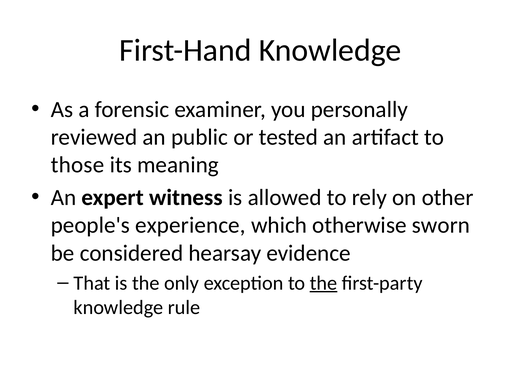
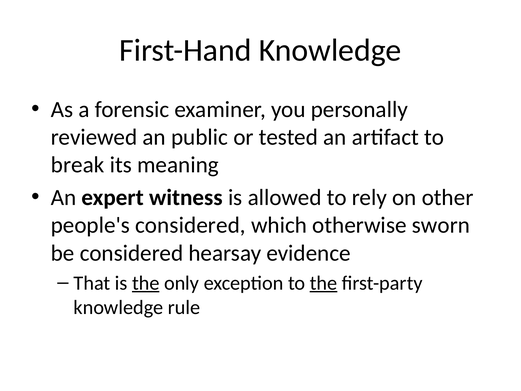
those: those -> break (78, 165)
people's experience: experience -> considered (190, 225)
the underline: none -> present (146, 283)
